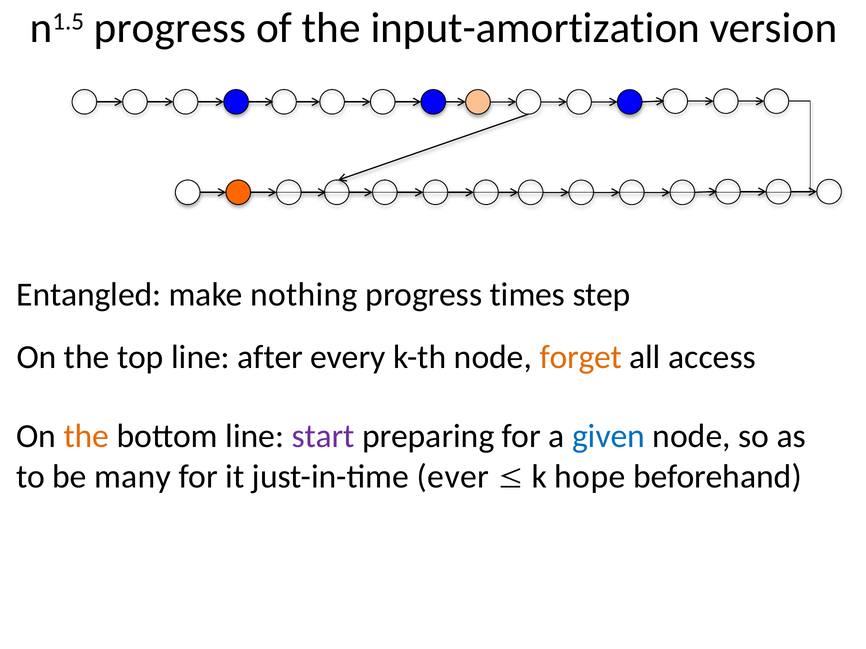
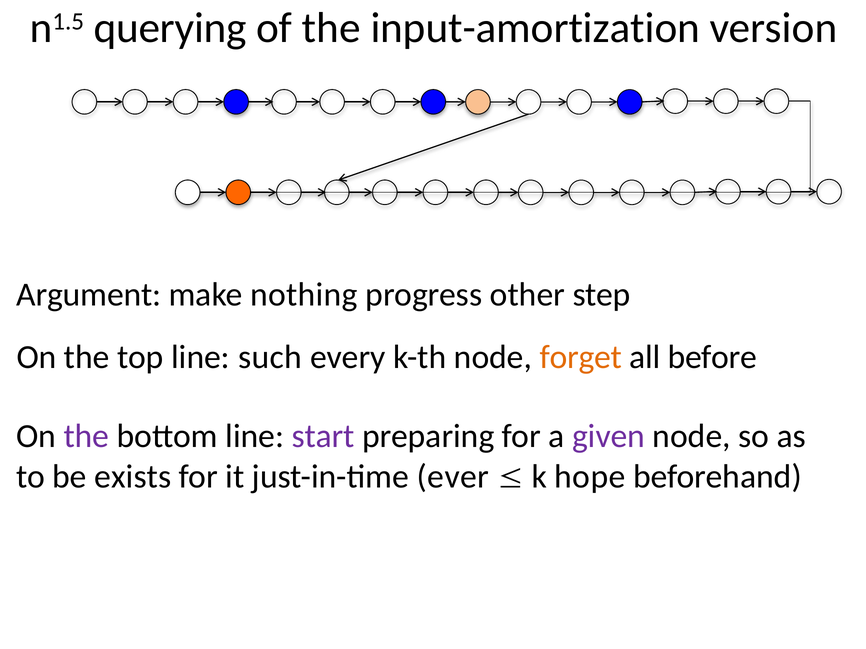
n1.5 progress: progress -> querying (170, 28)
Entangled: Entangled -> Argument (89, 295)
times: times -> other (527, 295)
after: after -> such (270, 357)
access: access -> before (712, 357)
the colour: orange -> purple (86, 437)
given colour: blue -> purple (609, 437)
many: many -> exists (133, 477)
